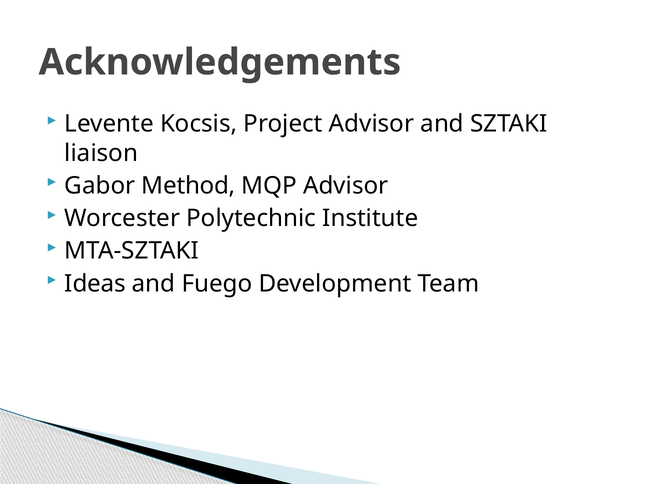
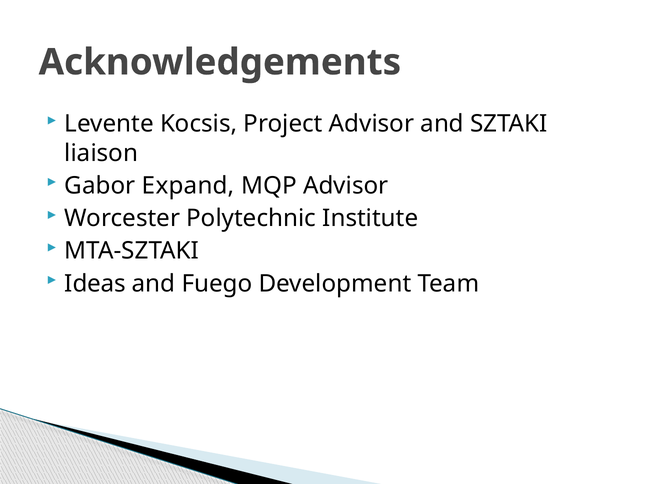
Method: Method -> Expand (188, 186)
